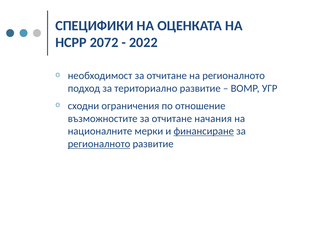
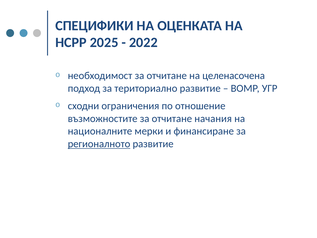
2072: 2072 -> 2025 (104, 43)
на регионалното: регионалното -> целенасочена (234, 76)
финансиране underline: present -> none (204, 131)
